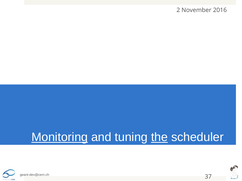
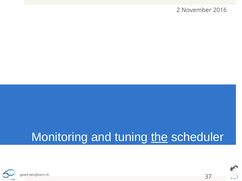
Monitoring underline: present -> none (60, 138)
